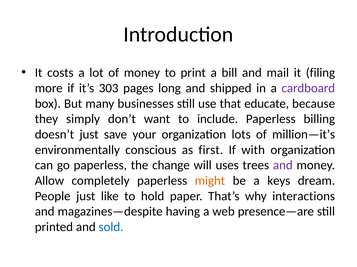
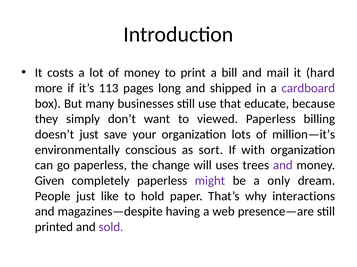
filing: filing -> hard (320, 73)
303: 303 -> 113 (109, 88)
include: include -> viewed (218, 119)
first: first -> sort (211, 150)
Allow: Allow -> Given (49, 181)
might colour: orange -> purple (210, 181)
keys: keys -> only (279, 181)
sold colour: blue -> purple (111, 228)
